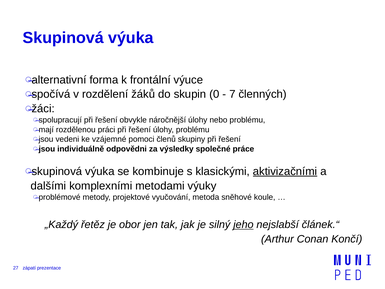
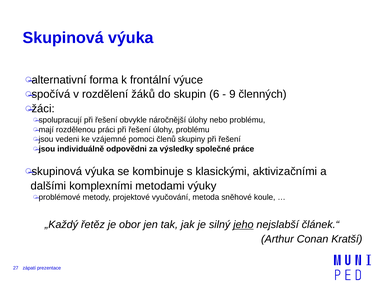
0: 0 -> 6 (214, 94)
7: 7 -> 9 (232, 94)
aktivizačními underline: present -> none (285, 171)
Končí: Končí -> Kratší (347, 239)
